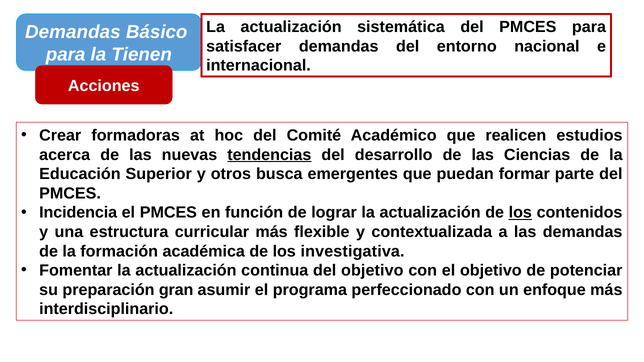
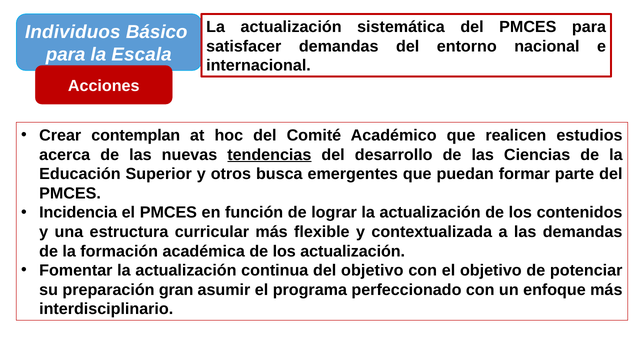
Demandas: Demandas -> Individuos (73, 32)
Tienen: Tienen -> Escala (142, 55)
formadoras: formadoras -> contemplan (136, 136)
los underline: present -> none (520, 213)
los investigativa: investigativa -> actualización (353, 251)
